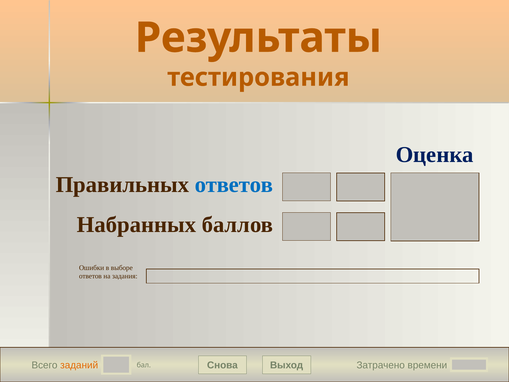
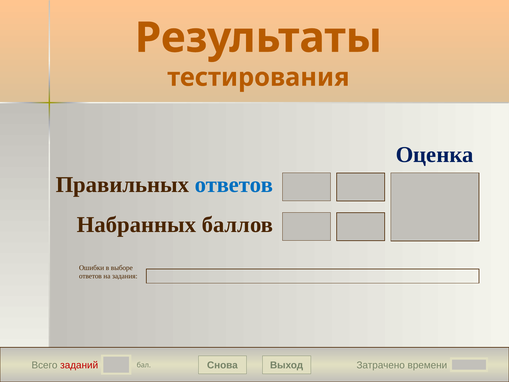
заданий colour: orange -> red (79, 365)
